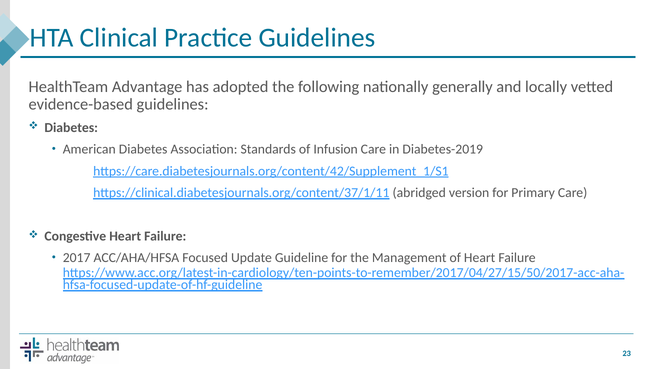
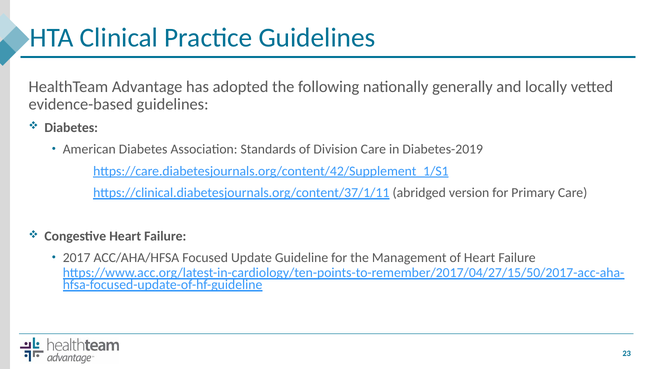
Infusion: Infusion -> Division (336, 149)
